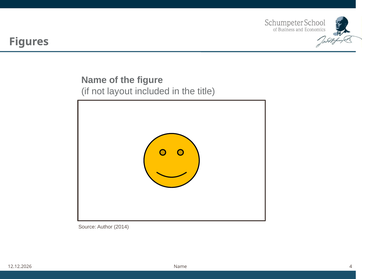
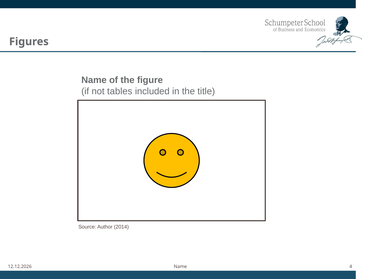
layout: layout -> tables (120, 91)
